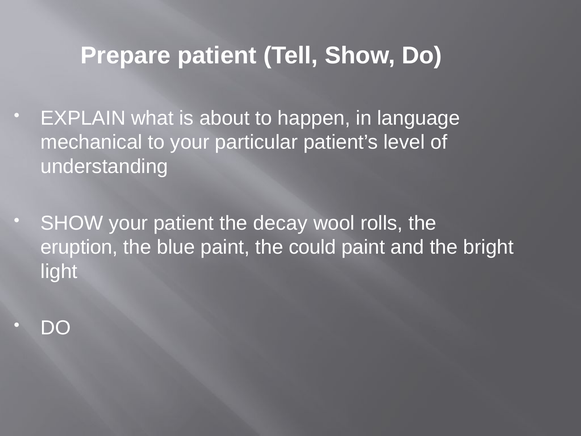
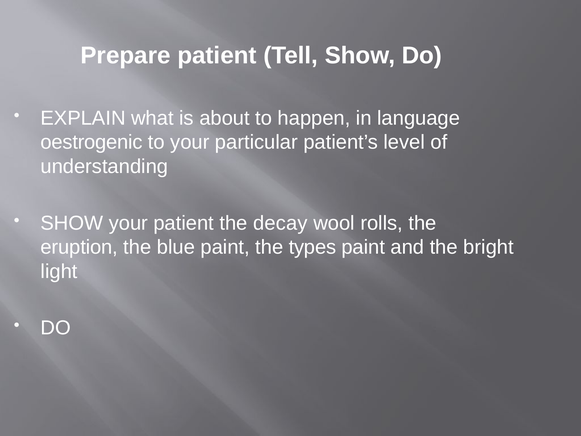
mechanical: mechanical -> oestrogenic (92, 142)
could: could -> types (312, 247)
